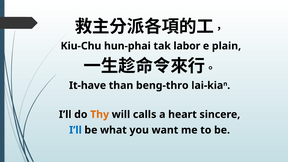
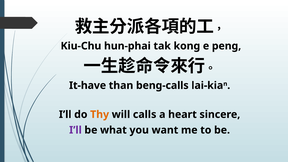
labor: labor -> kong (187, 46)
plain: plain -> peng (227, 46)
beng-thro: beng-thro -> beng-calls (162, 85)
I’ll colour: blue -> purple (75, 130)
